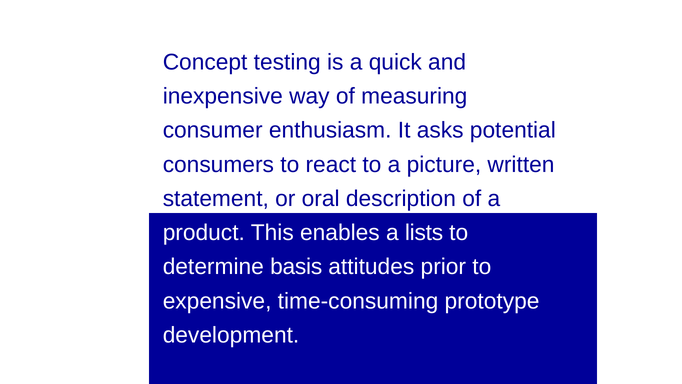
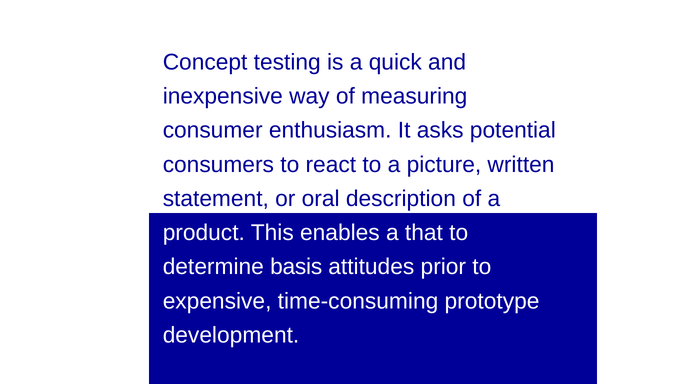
lists: lists -> that (424, 233)
